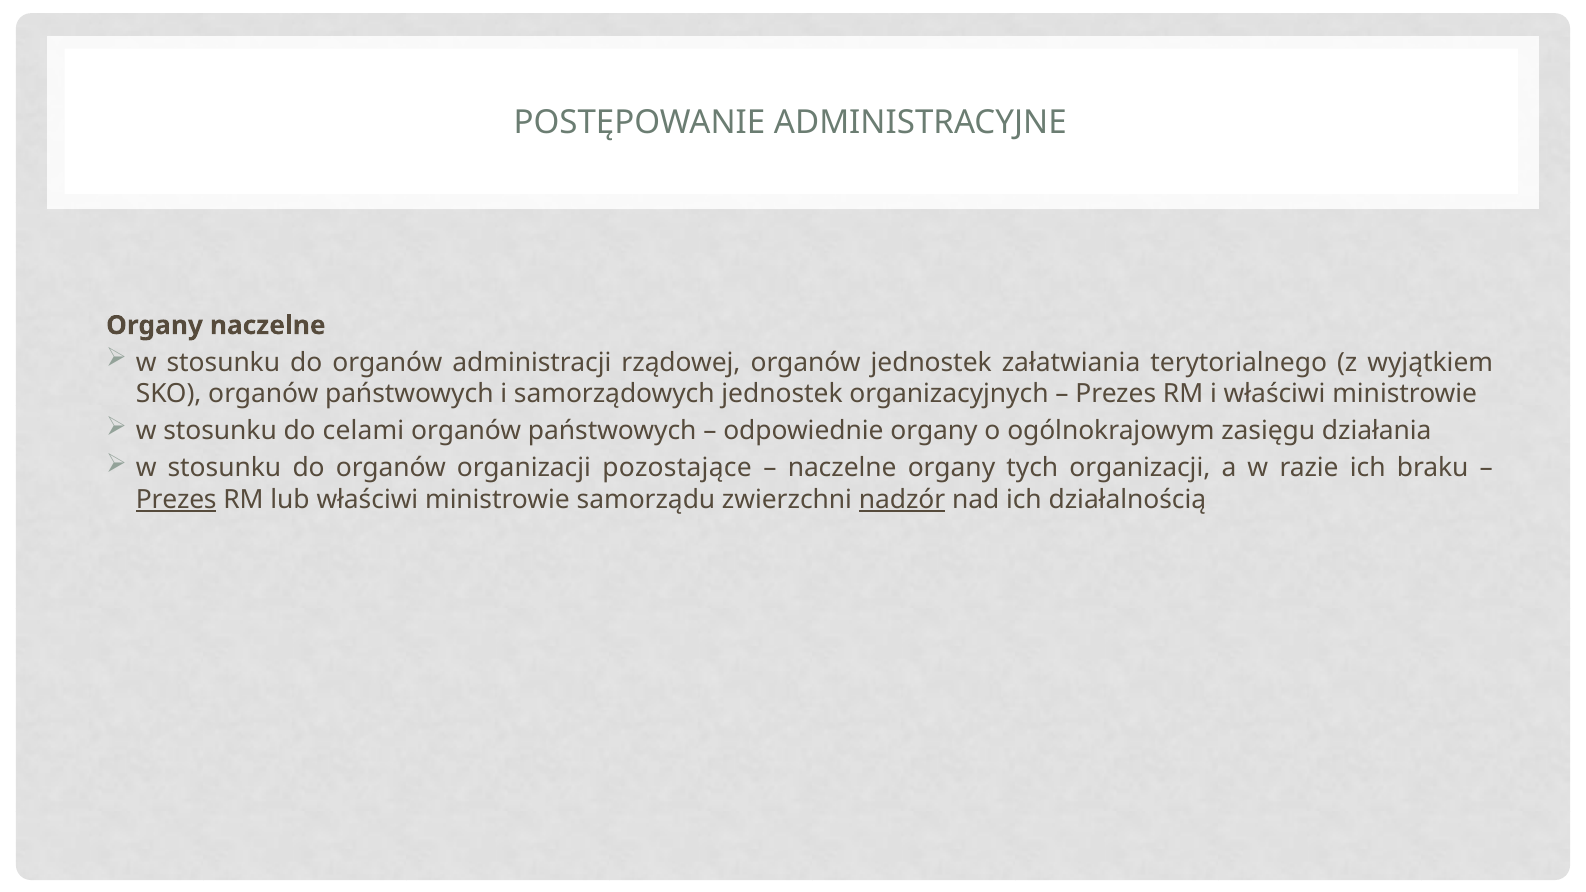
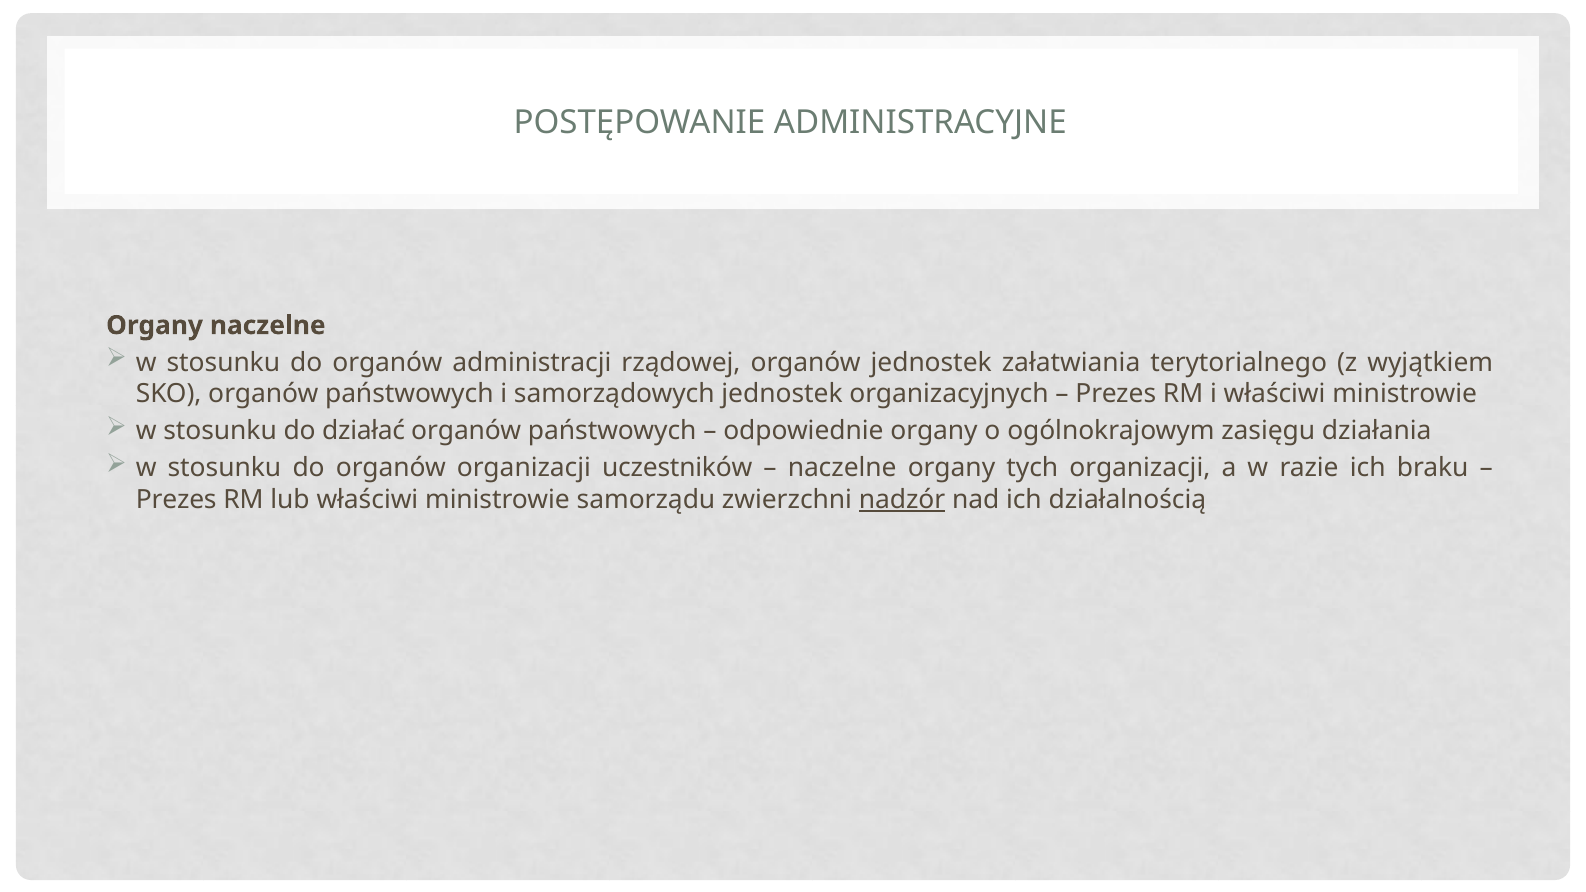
celami: celami -> działać (364, 431)
pozostające: pozostające -> uczestników (677, 468)
Prezes underline: present -> none (176, 500)
